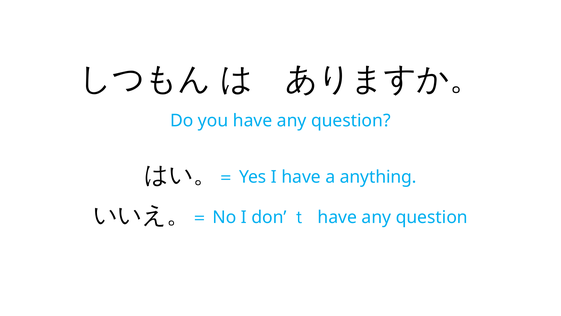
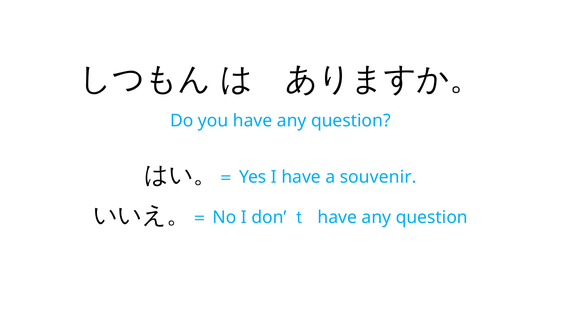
anything: anything -> souvenir (378, 177)
